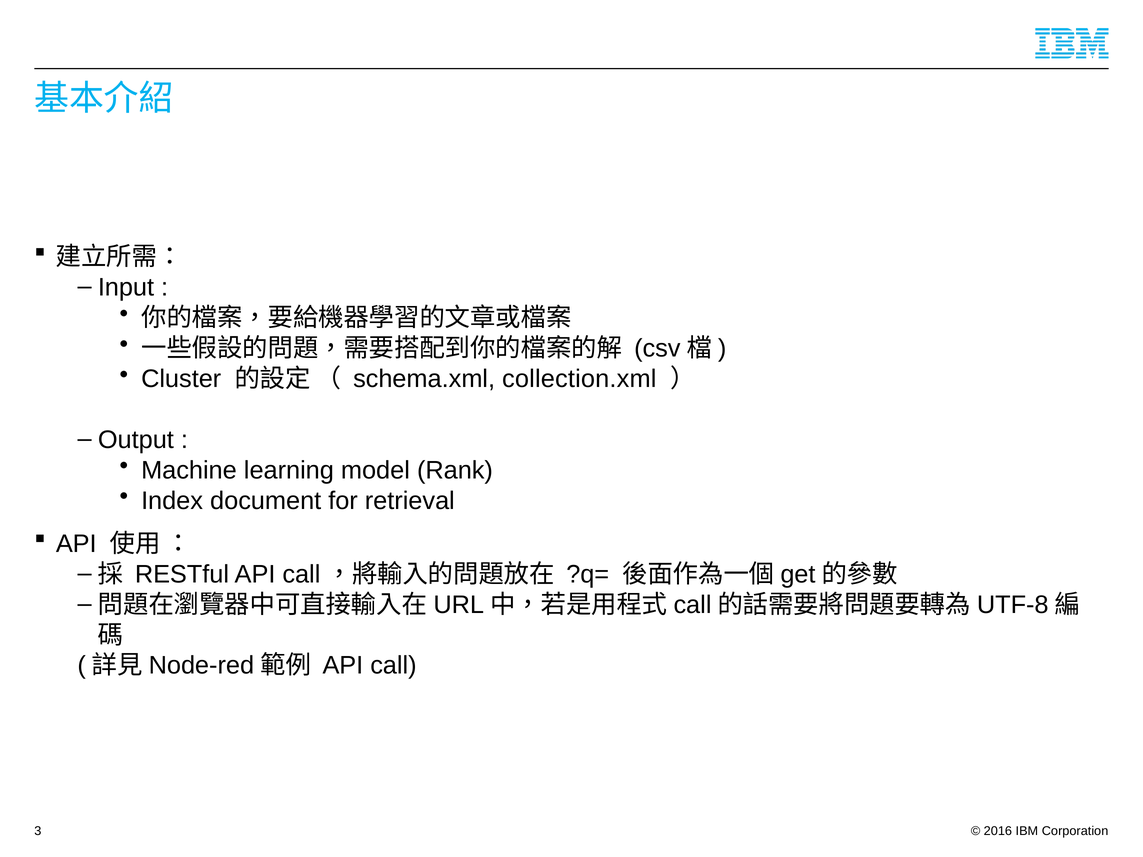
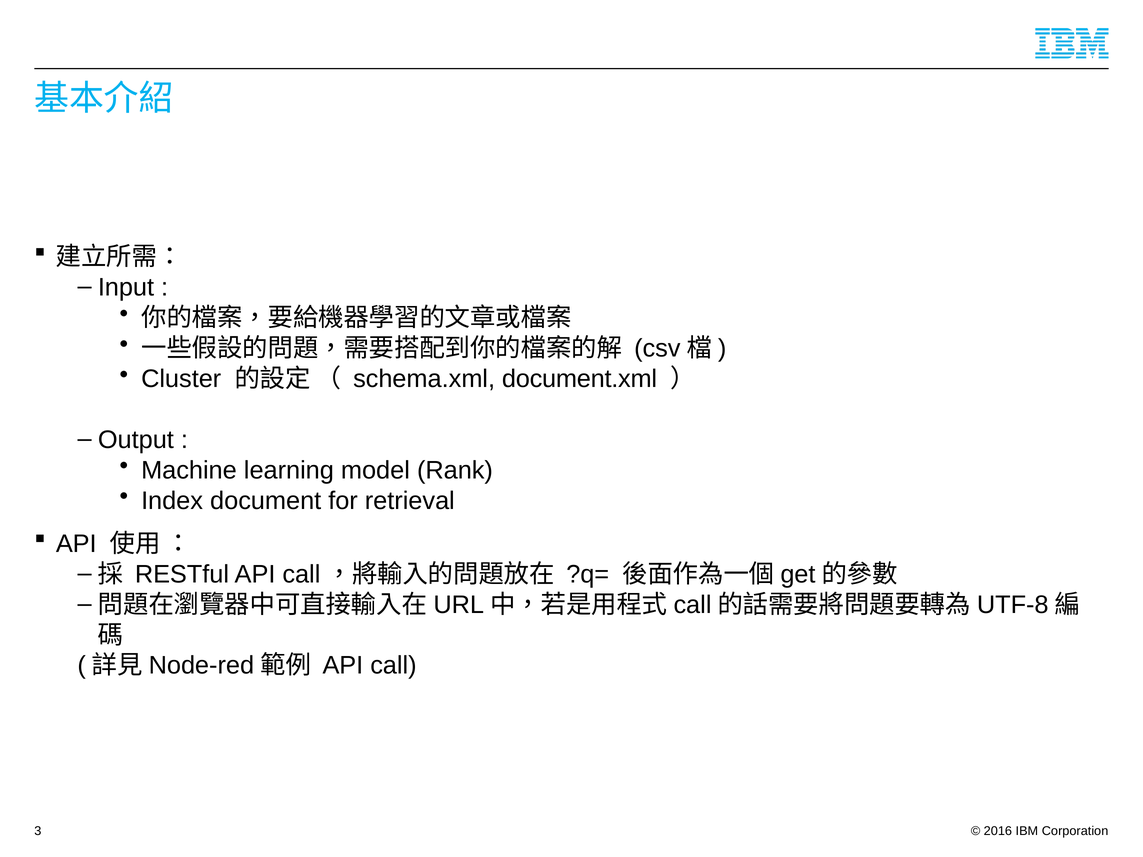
collection.xml: collection.xml -> document.xml (579, 379)
